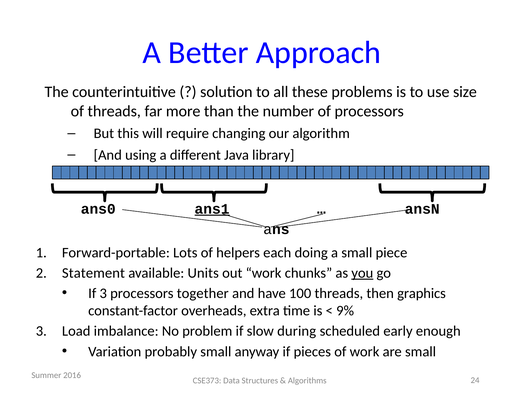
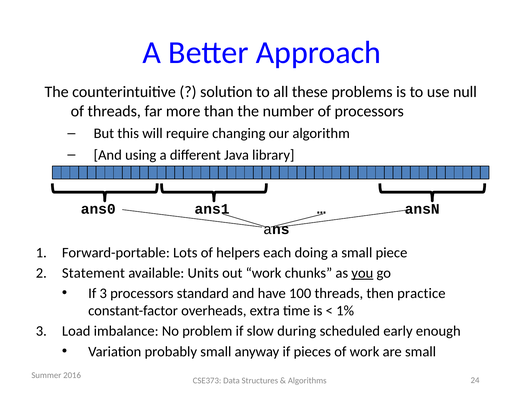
size: size -> null (465, 92)
ans1 underline: present -> none (212, 209)
together: together -> standard (203, 293)
graphics: graphics -> practice (421, 293)
9%: 9% -> 1% (345, 311)
